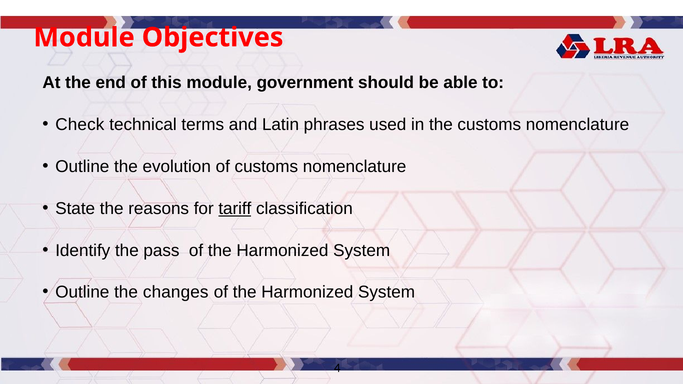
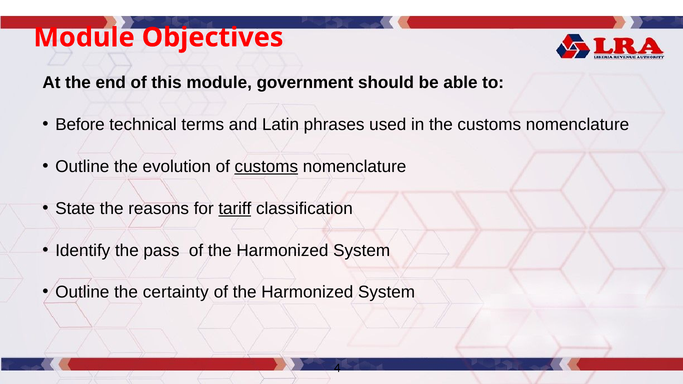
Check: Check -> Before (80, 125)
customs underline: none -> present (266, 167)
changes: changes -> certainty (176, 292)
